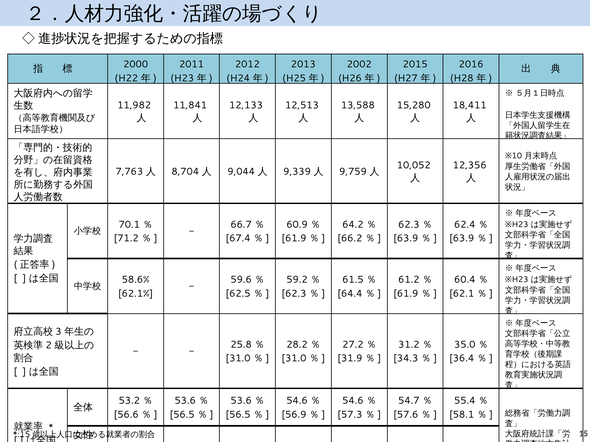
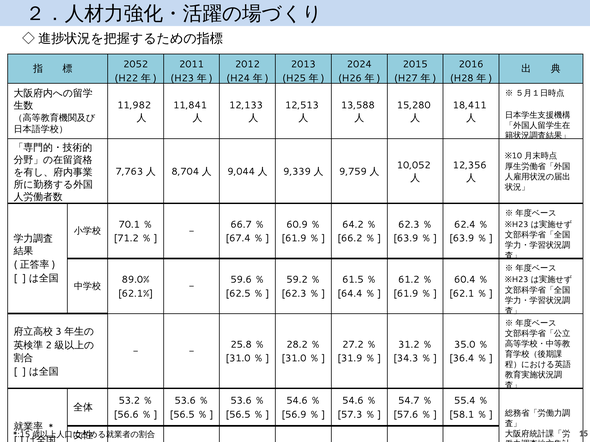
2002: 2002 -> 2024 (359, 64)
2000: 2000 -> 2052 (136, 64)
58.6%: 58.6% -> 89.0% (136, 280)
